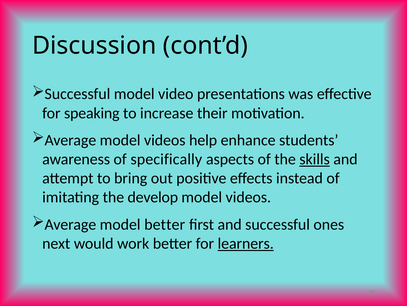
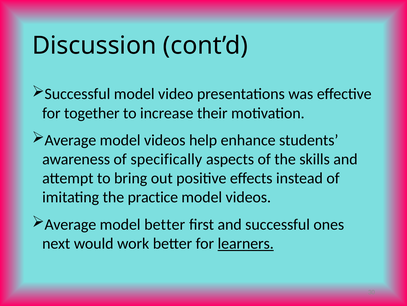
speaking: speaking -> together (92, 113)
skills underline: present -> none (315, 159)
develop: develop -> practice (153, 197)
